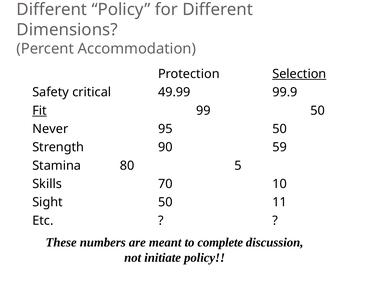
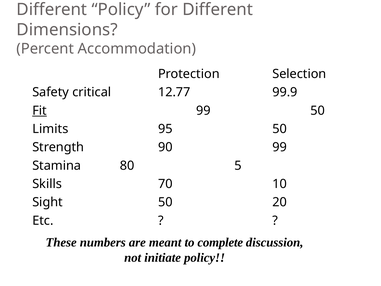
Selection underline: present -> none (299, 74)
49.99: 49.99 -> 12.77 (174, 92)
Never: Never -> Limits (50, 129)
90 59: 59 -> 99 (280, 147)
11: 11 -> 20 (280, 202)
